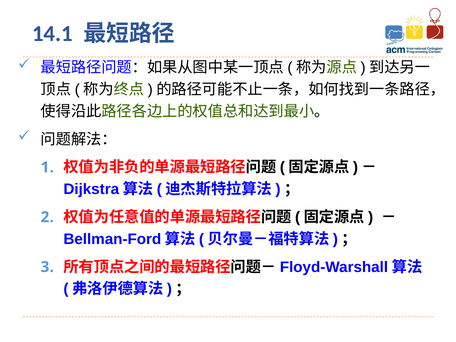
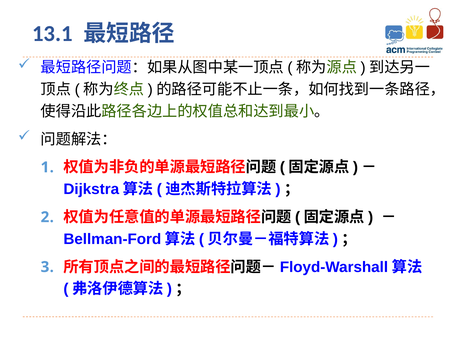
14.1: 14.1 -> 13.1 (52, 34)
